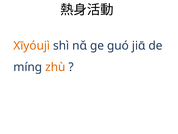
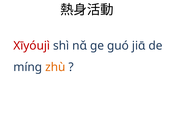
Xīyóujì colour: orange -> red (32, 46)
